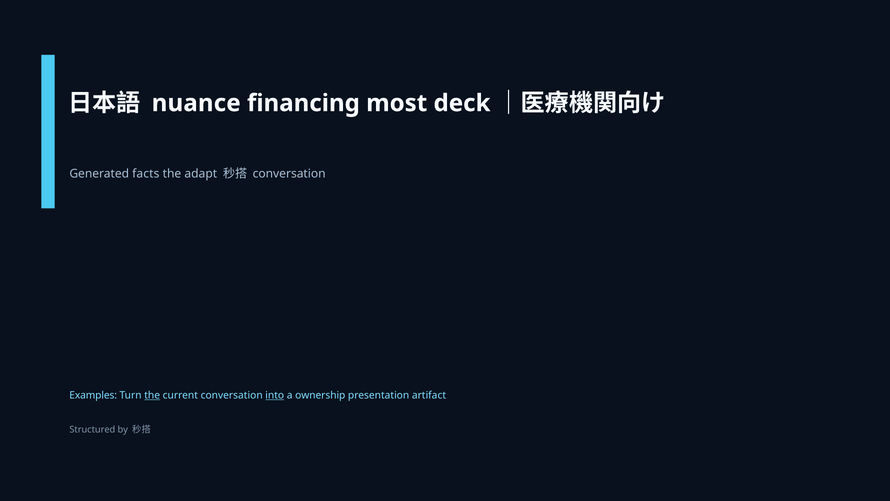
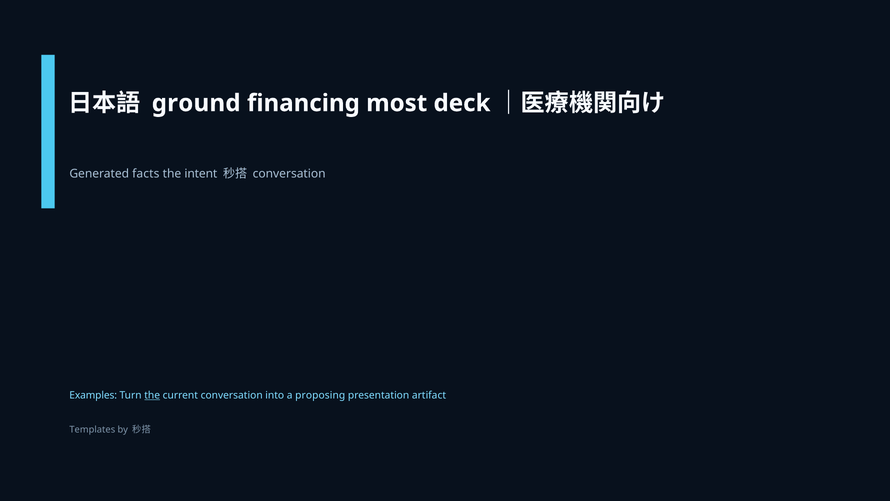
nuance: nuance -> ground (196, 103)
adapt: adapt -> intent (201, 174)
into underline: present -> none (275, 395)
ownership: ownership -> proposing (320, 395)
Structured: Structured -> Templates (92, 429)
